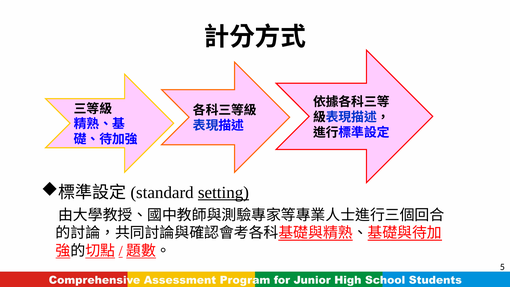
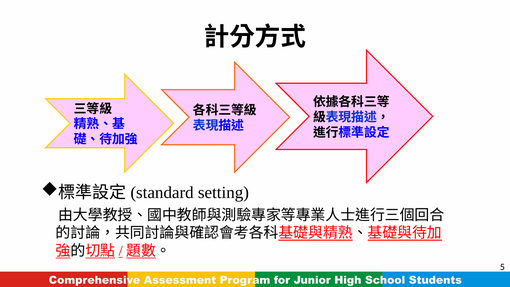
setting underline: present -> none (223, 192)
